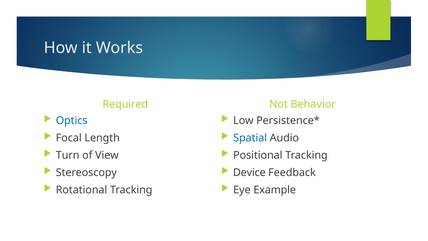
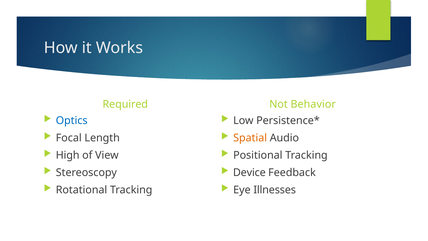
Spatial colour: blue -> orange (250, 138)
Turn: Turn -> High (68, 155)
Example: Example -> Illnesses (275, 190)
